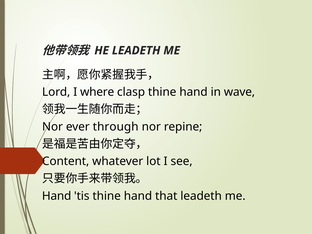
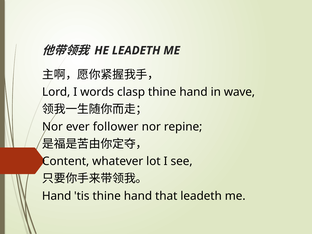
where: where -> words (97, 92)
through: through -> follower (116, 127)
